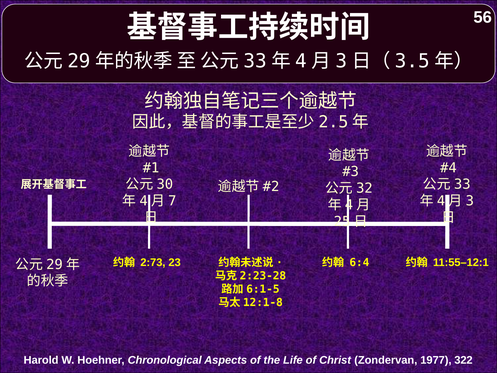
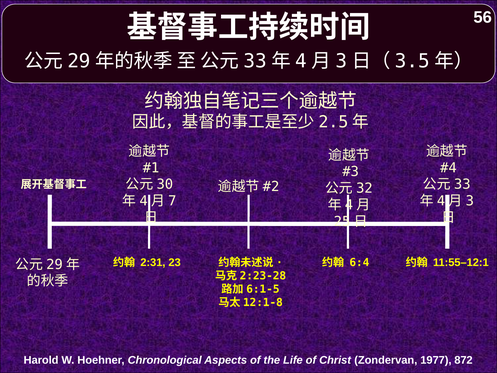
2:73: 2:73 -> 2:31 (153, 262)
322: 322 -> 872 (464, 360)
